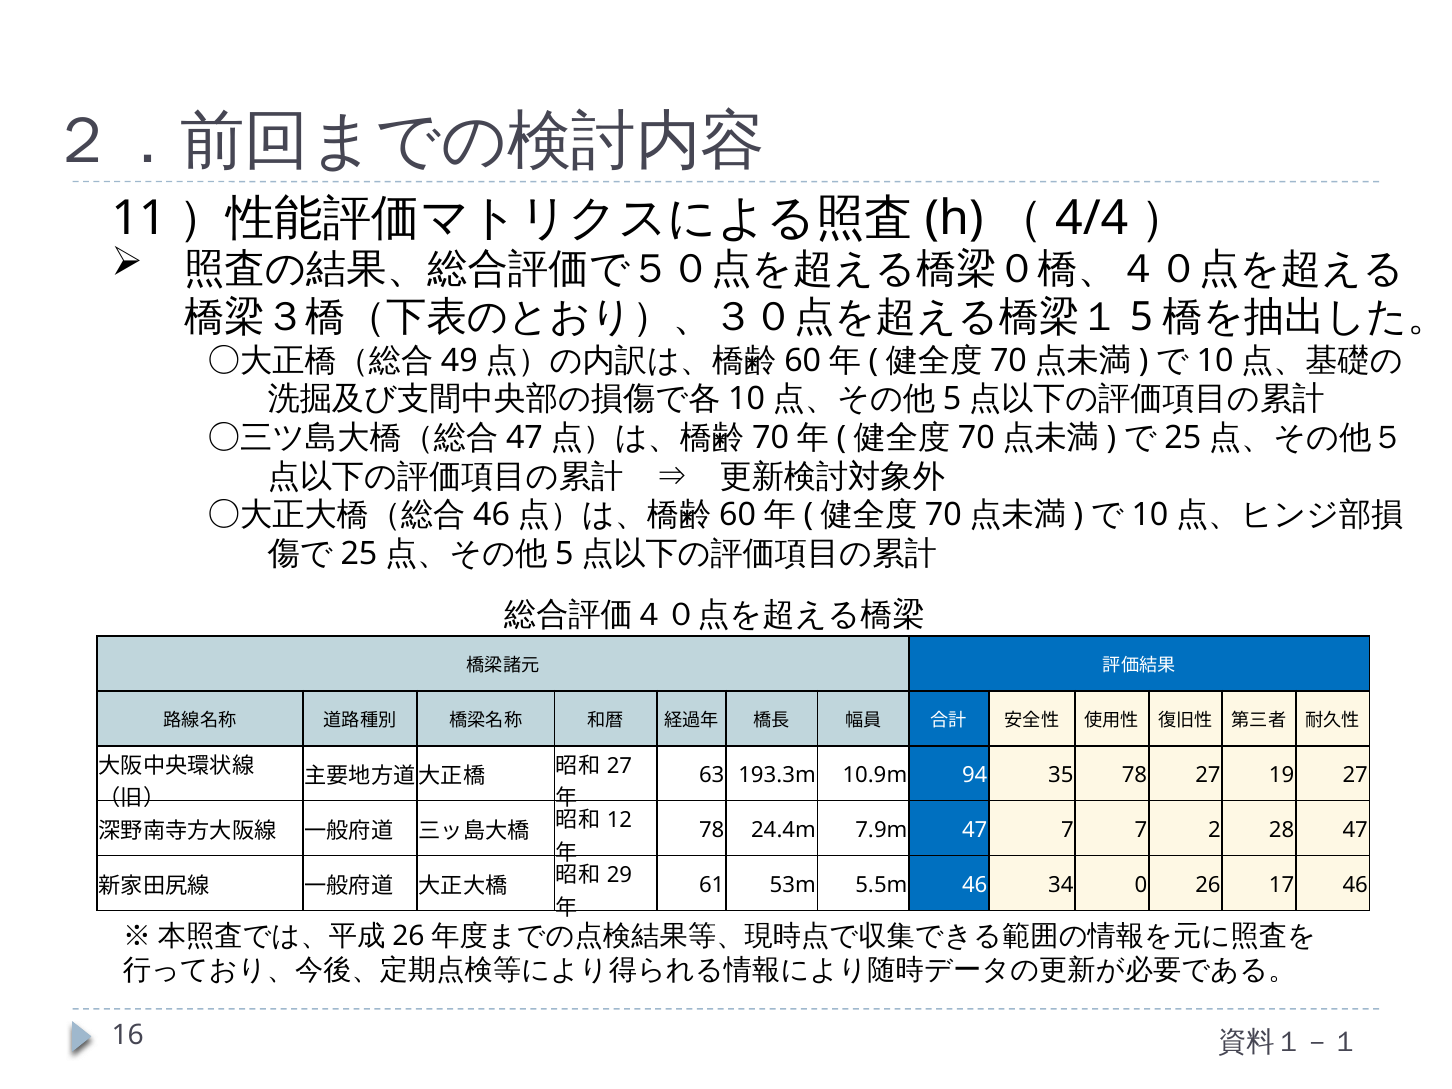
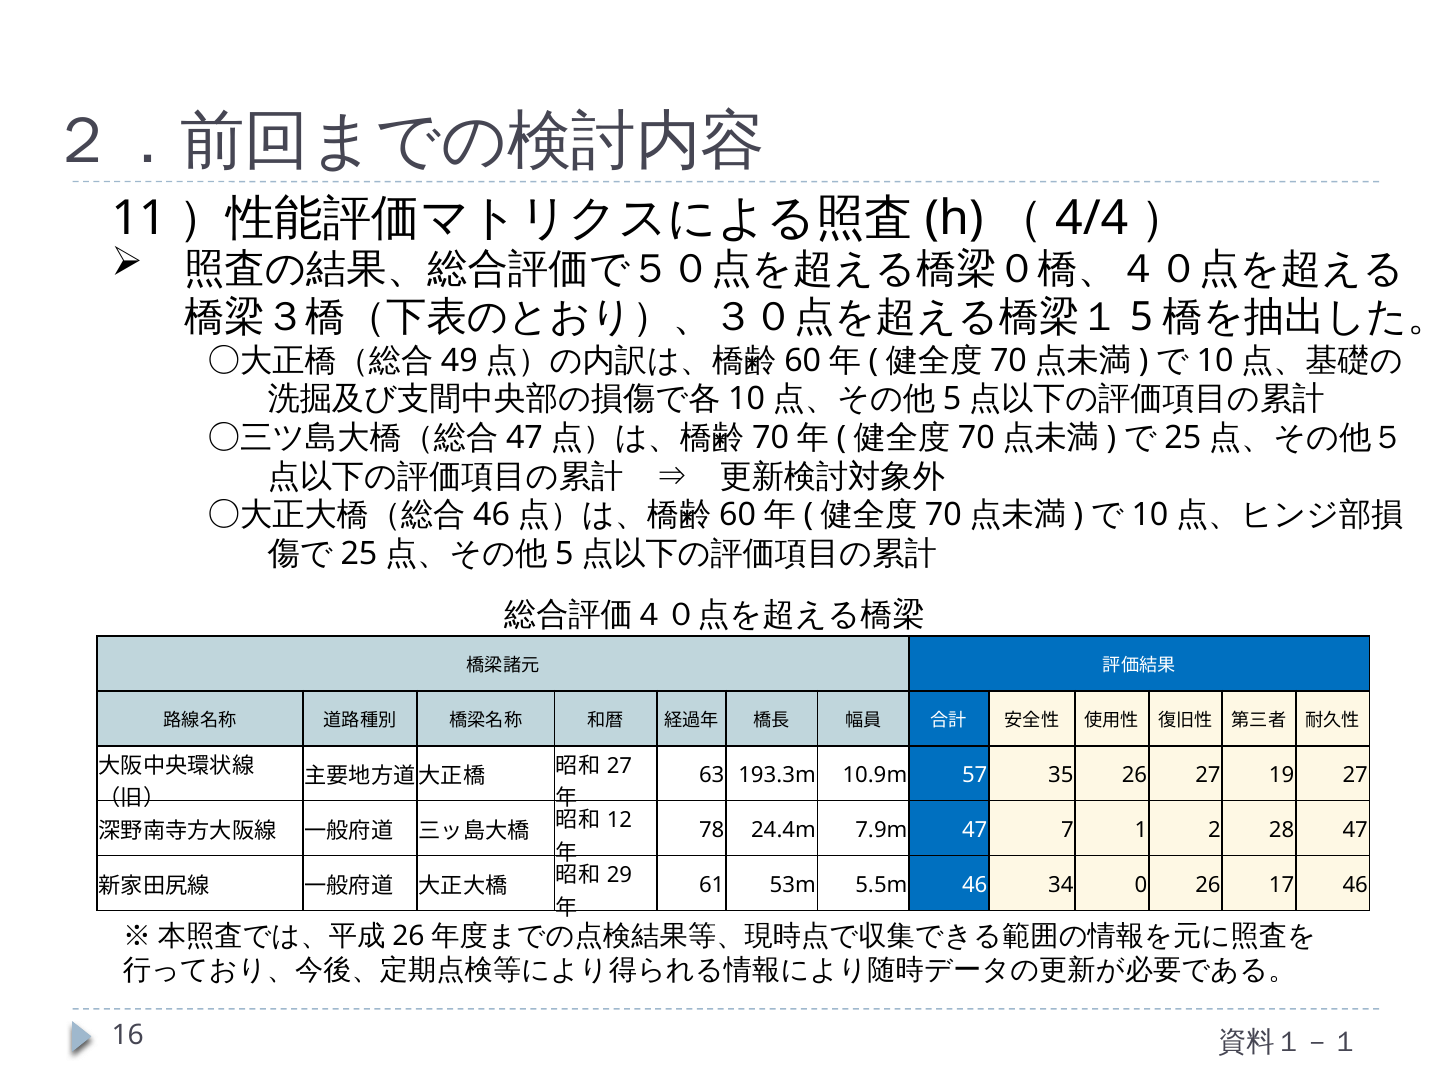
94: 94 -> 57 (975, 775)
35 78: 78 -> 26 (1134, 775)
7 7: 7 -> 1 (1141, 830)
